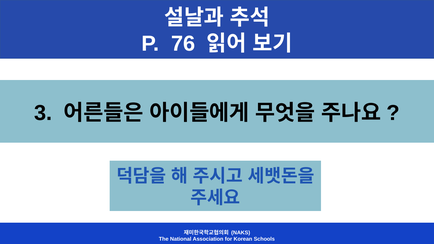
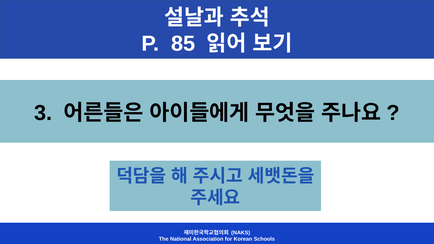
76: 76 -> 85 (183, 44)
